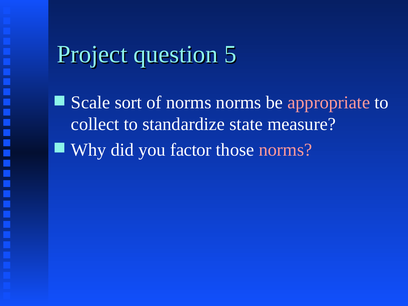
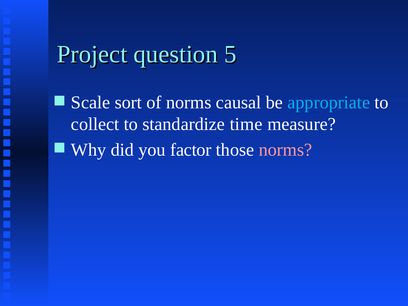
norms norms: norms -> causal (239, 103)
appropriate colour: pink -> light blue (329, 103)
state: state -> time (246, 124)
